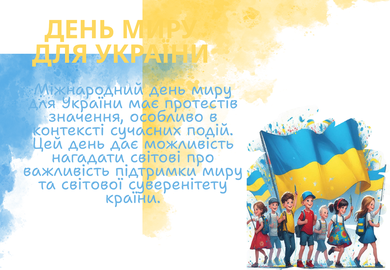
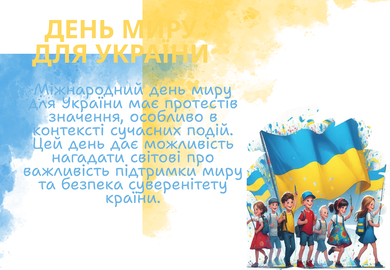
світової: світової -> безпека (92, 184)
